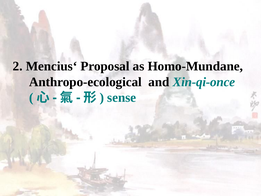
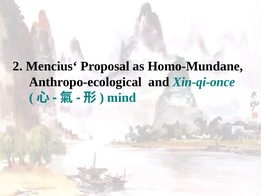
sense: sense -> mind (122, 97)
